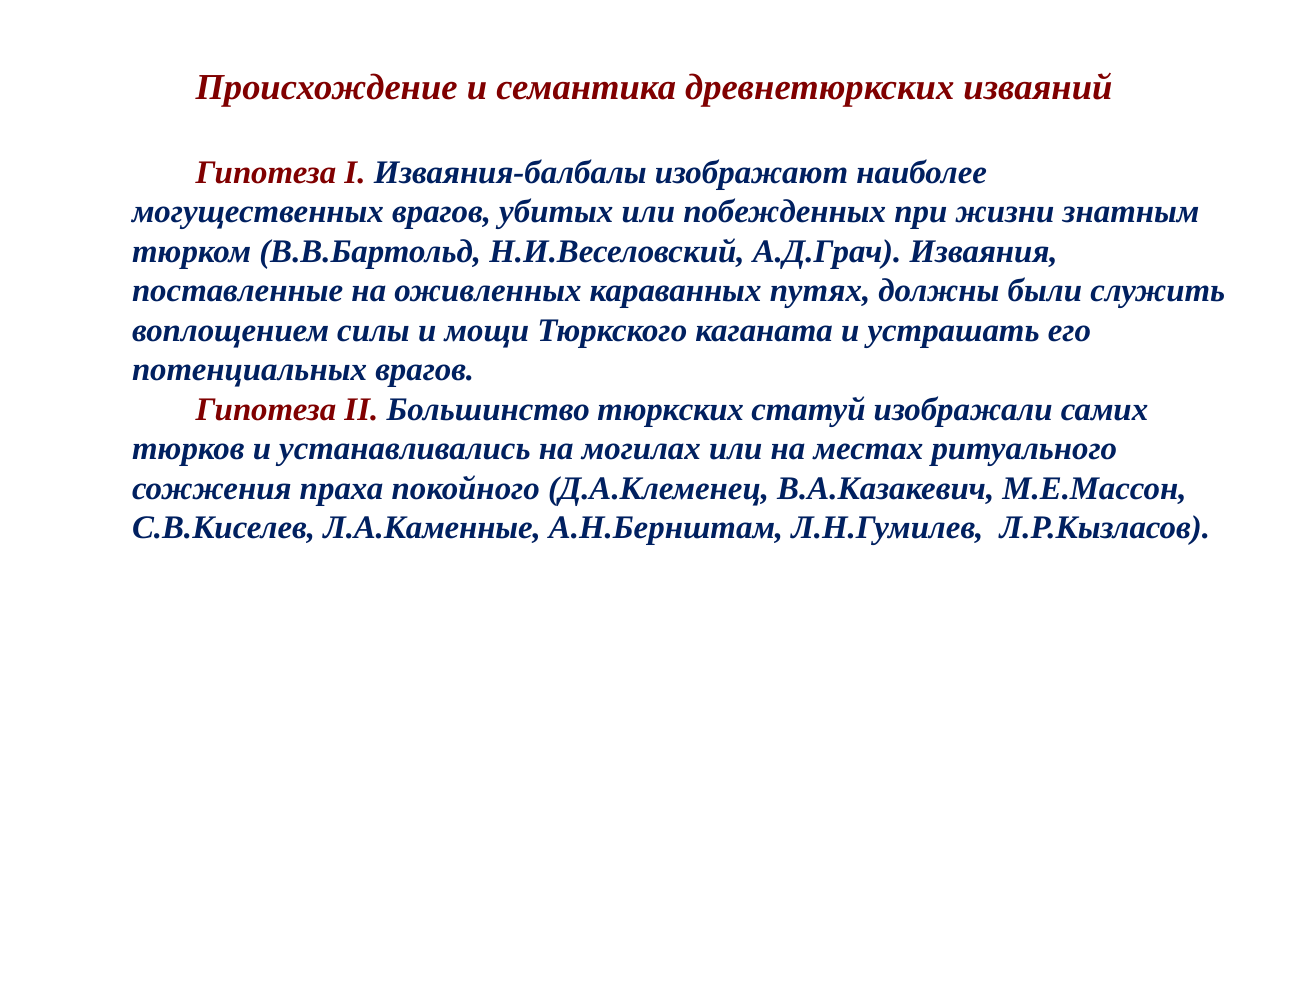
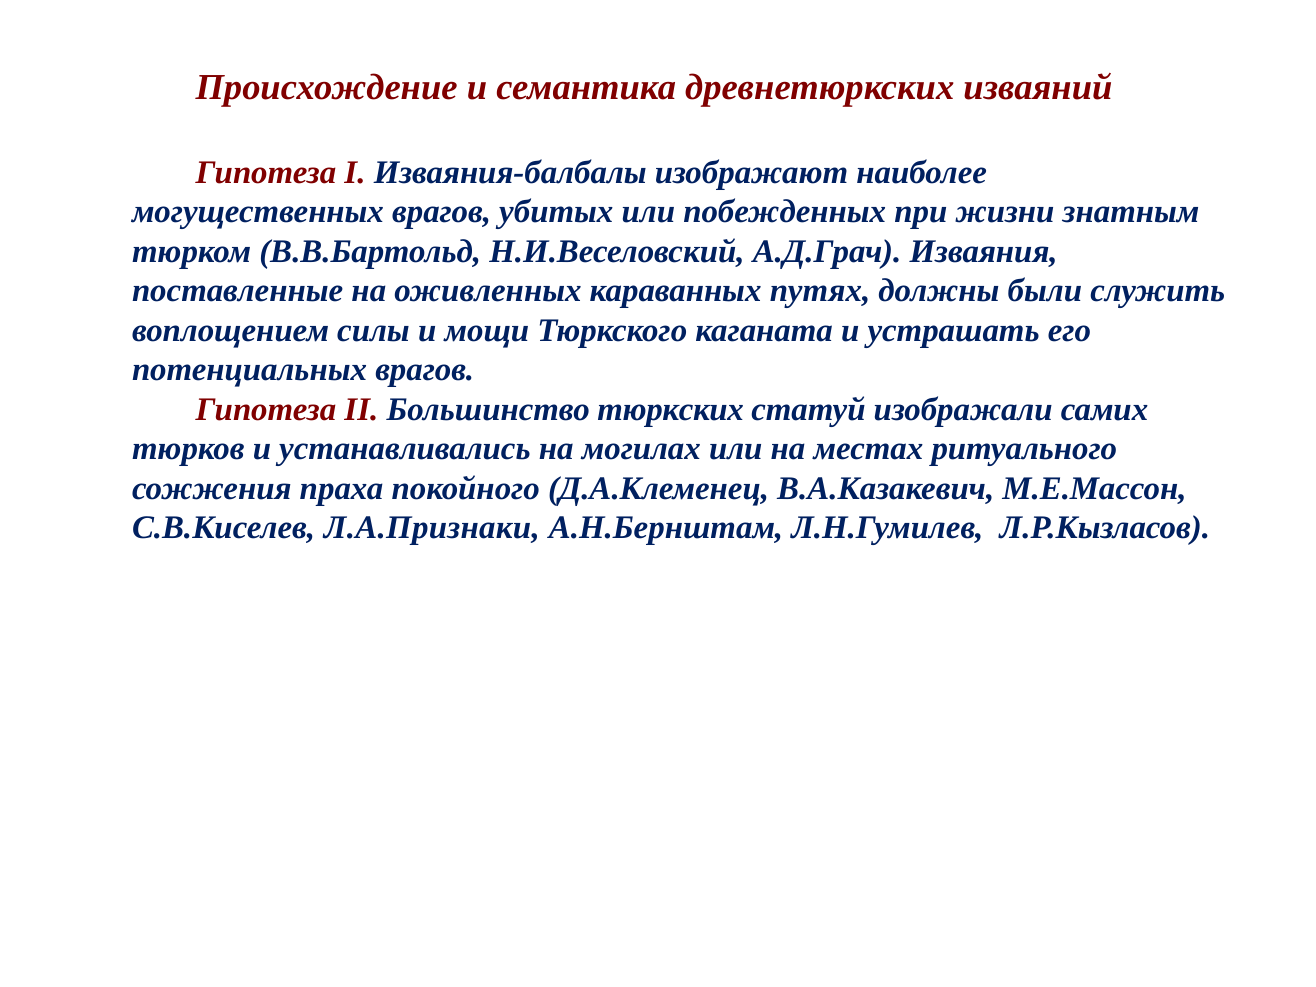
Л.А.Каменные: Л.А.Каменные -> Л.А.Признаки (432, 528)
